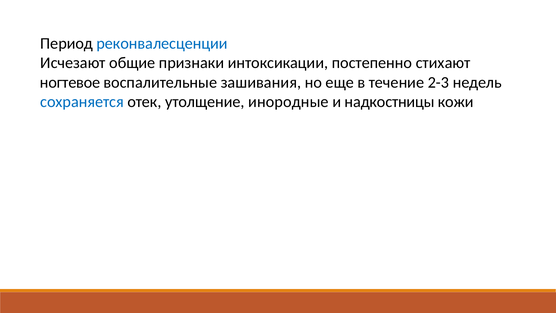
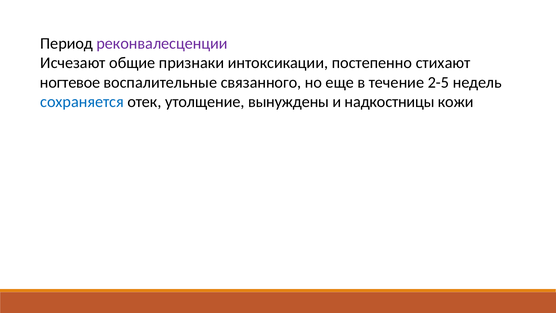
реконвалесценции colour: blue -> purple (162, 43)
зашивания: зашивания -> связанного (261, 82)
2-3: 2-3 -> 2-5 (438, 82)
инородные: инородные -> вынуждены (289, 102)
